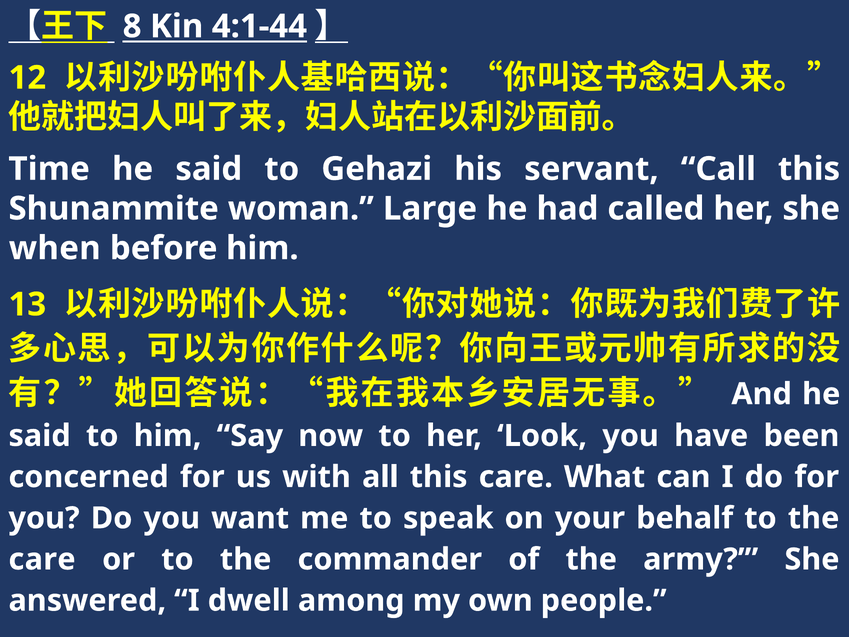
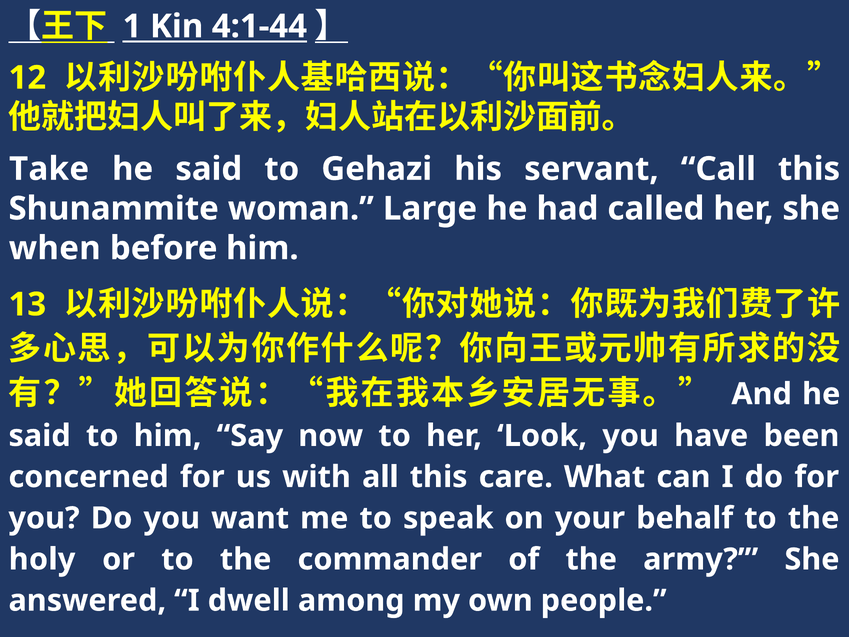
8: 8 -> 1 (132, 26)
Time: Time -> Take (49, 169)
care: care -> holy (42, 559)
